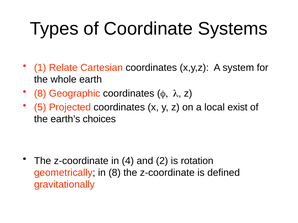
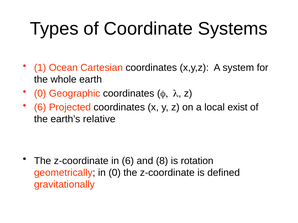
Relate: Relate -> Ocean (63, 68)
8: 8 -> 0 (40, 94)
5: 5 -> 6 (40, 107)
choices: choices -> relative (99, 119)
in 4: 4 -> 6 (128, 161)
2: 2 -> 8 (162, 161)
in 8: 8 -> 0 (115, 173)
